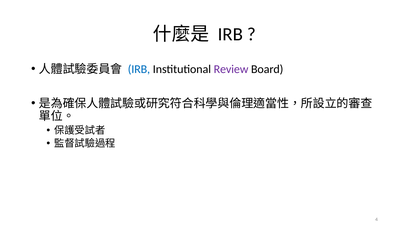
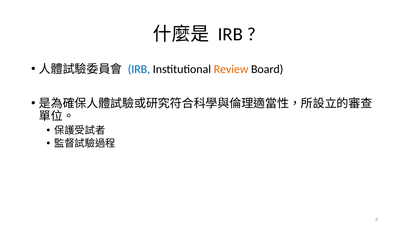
Review colour: purple -> orange (231, 69)
